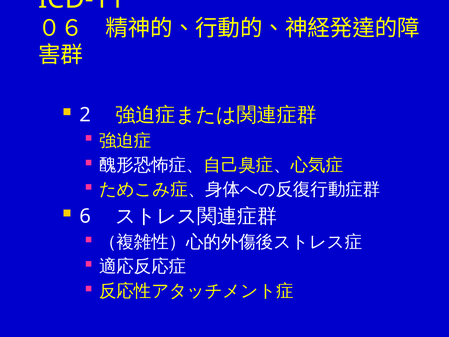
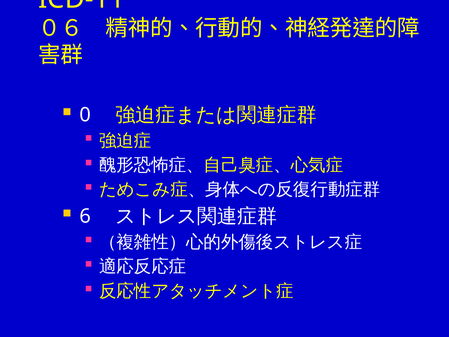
2: 2 -> 0 (85, 115)
